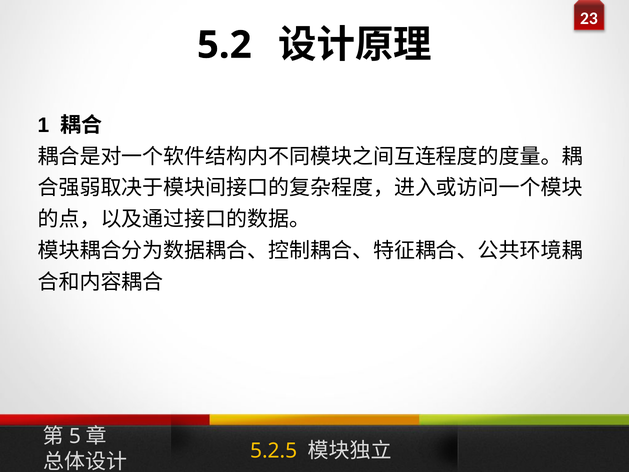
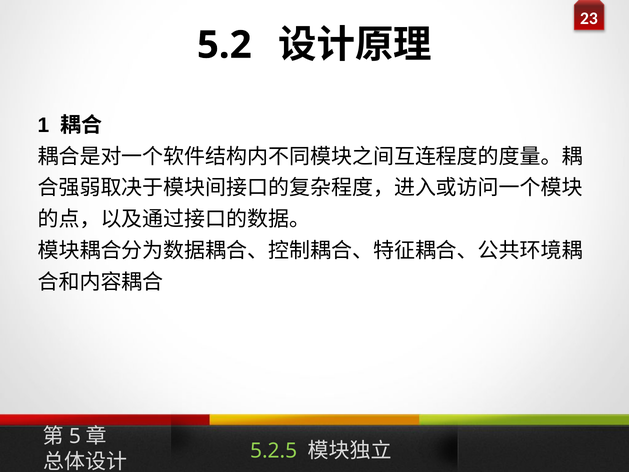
5.2.5 colour: yellow -> light green (274, 451)
